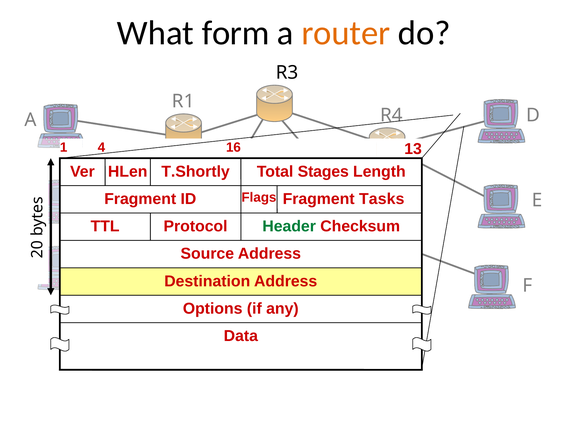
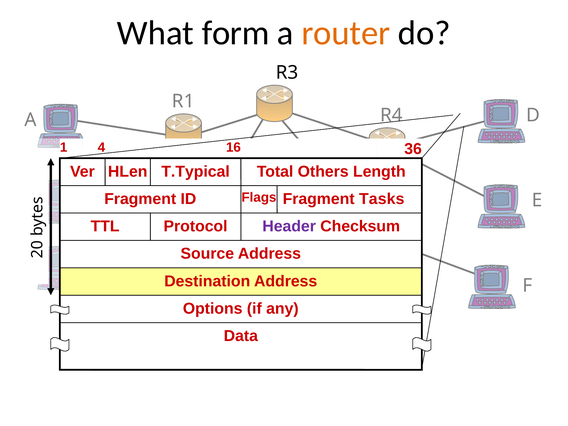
13: 13 -> 36 (413, 149)
T.Shortly: T.Shortly -> T.Typical (196, 172)
Stages: Stages -> Others (323, 172)
Header colour: green -> purple (289, 226)
